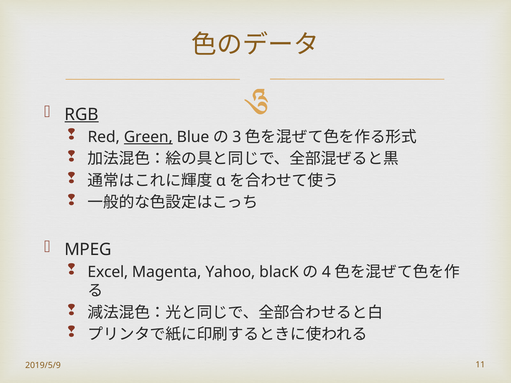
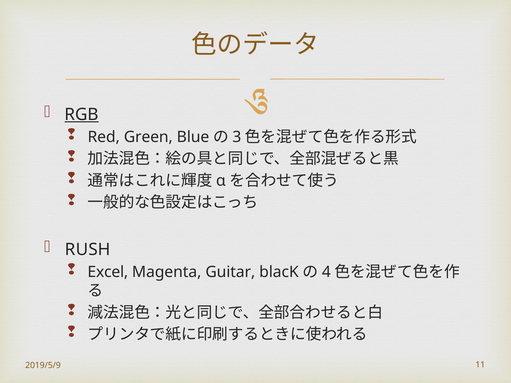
Green underline: present -> none (148, 137)
MPEG: MPEG -> RUSH (88, 250)
Yahoo: Yahoo -> Guitar (230, 272)
